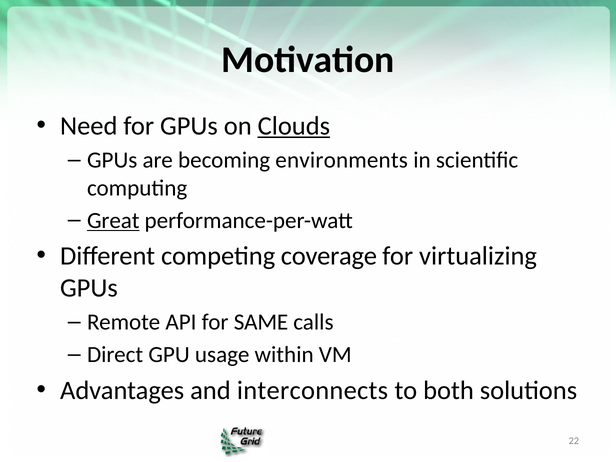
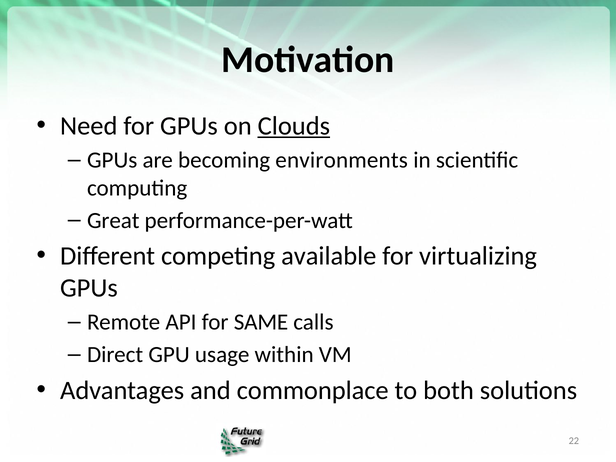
Great underline: present -> none (113, 221)
coverage: coverage -> available (329, 256)
interconnects: interconnects -> commonplace (313, 390)
